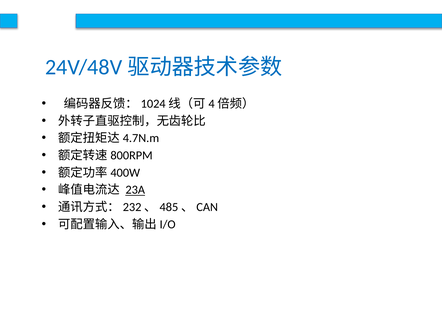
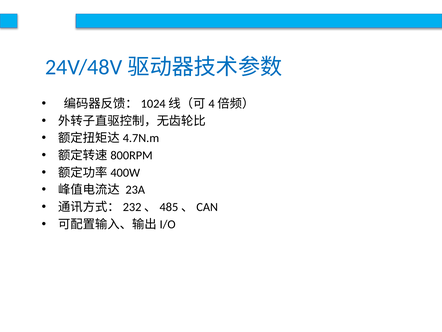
23A underline: present -> none (135, 190)
